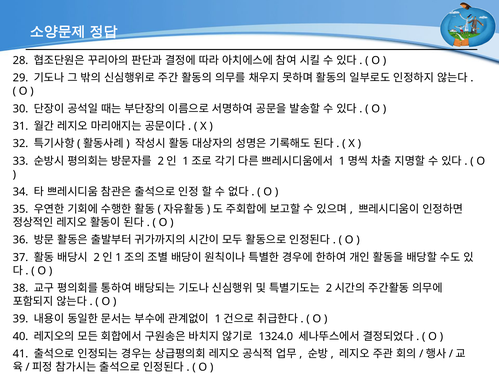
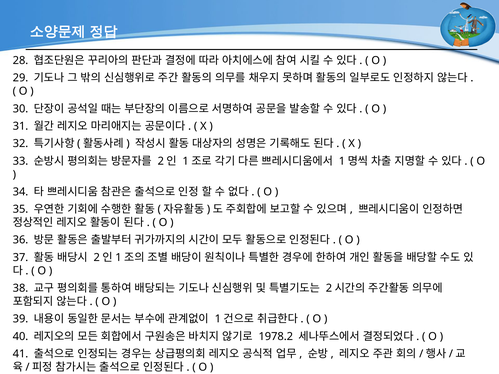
1324.0: 1324.0 -> 1978.2 (276, 337)
